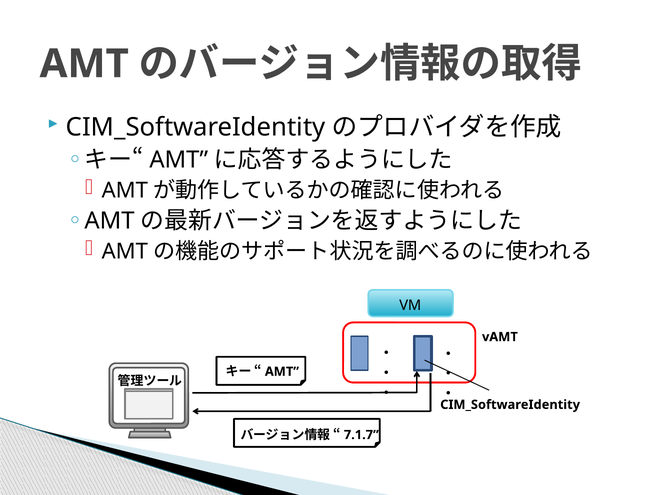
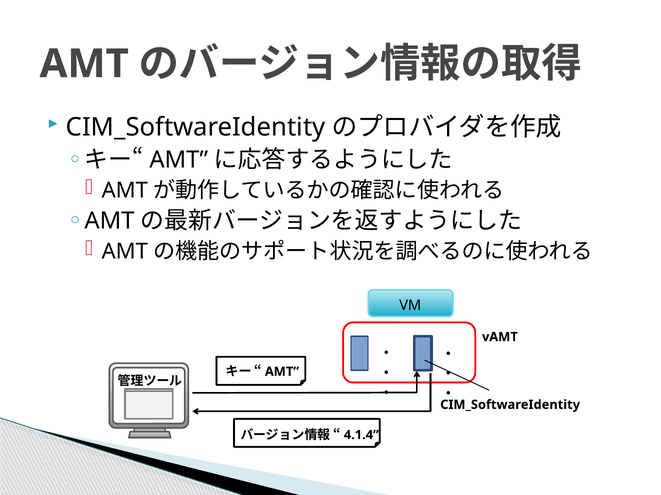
7.1.7: 7.1.7 -> 4.1.4 (361, 436)
